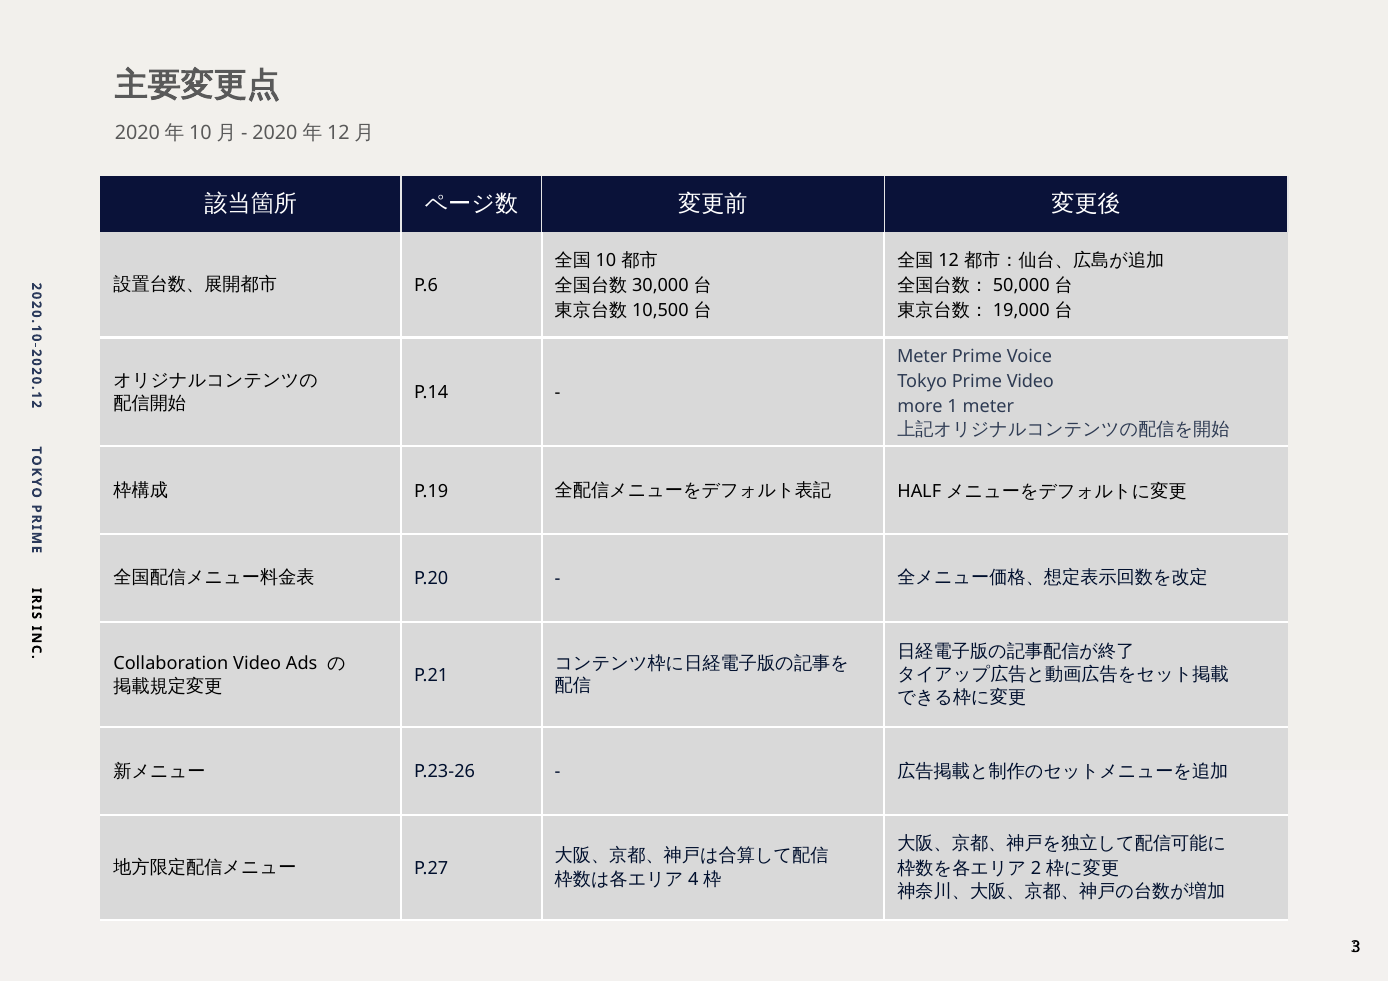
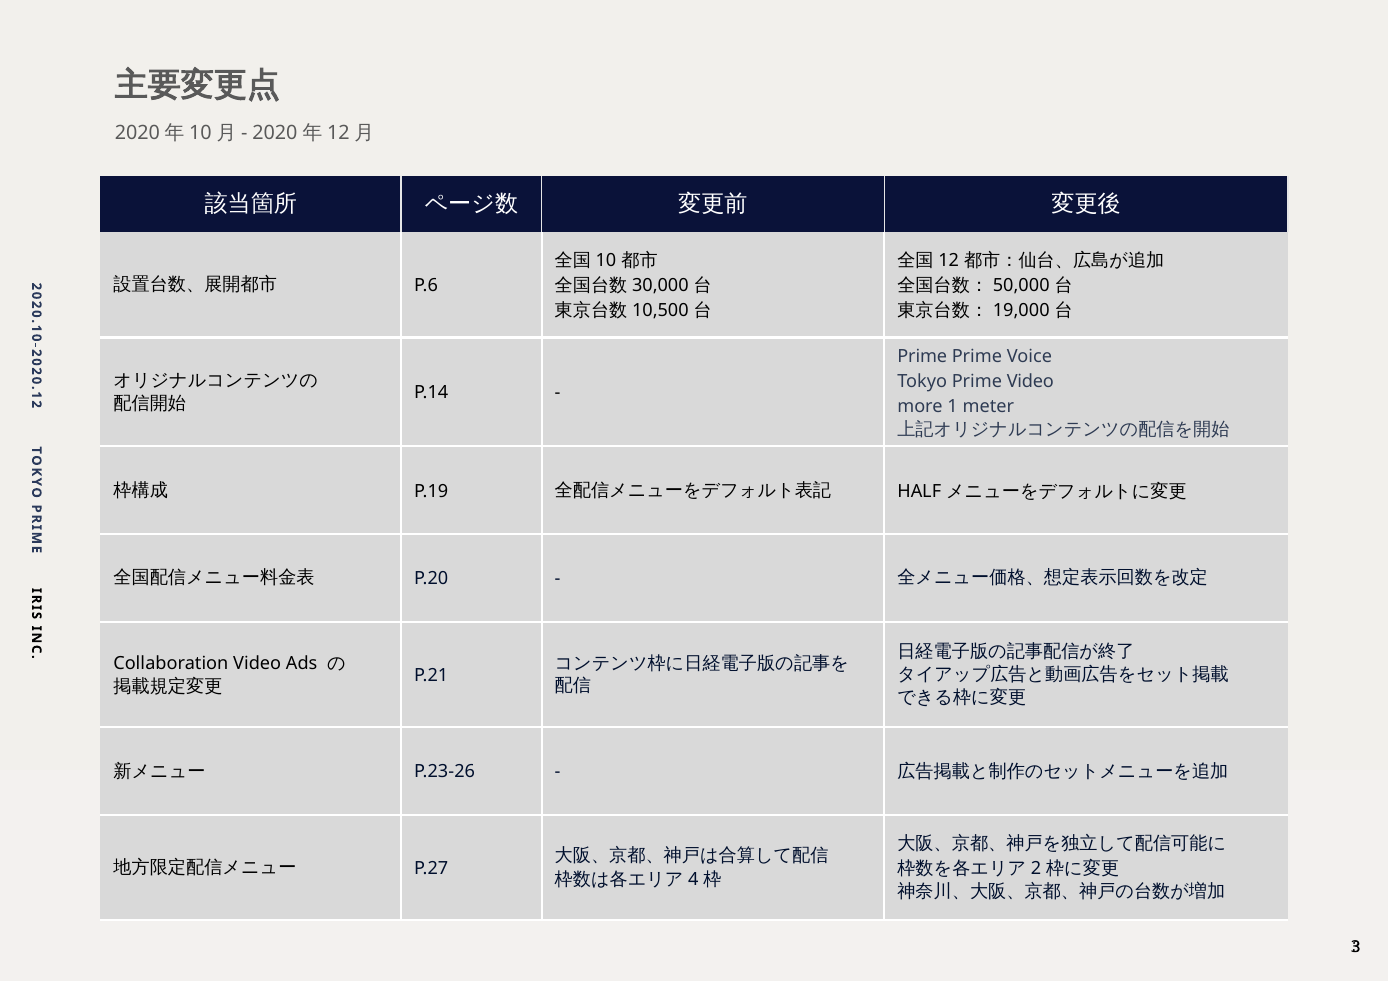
Meter: Meter -> Prime (922, 357)
